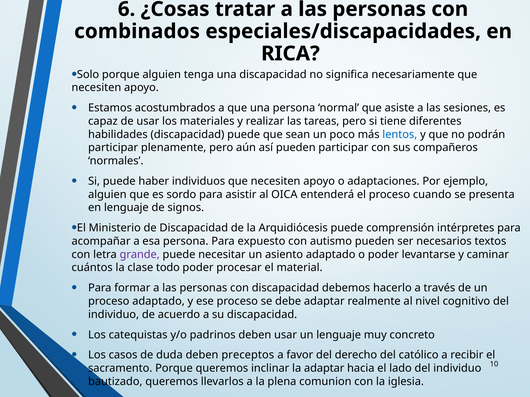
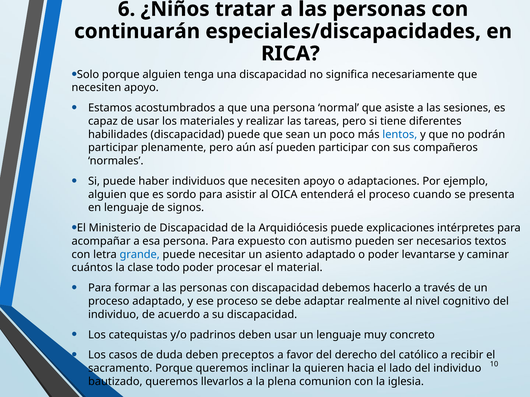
¿Cosas: ¿Cosas -> ¿Niños (175, 9)
combinados: combinados -> continuarán (137, 31)
comprensión: comprensión -> explicaciones (400, 228)
grande colour: purple -> blue (140, 255)
la adaptar: adaptar -> quieren (324, 369)
